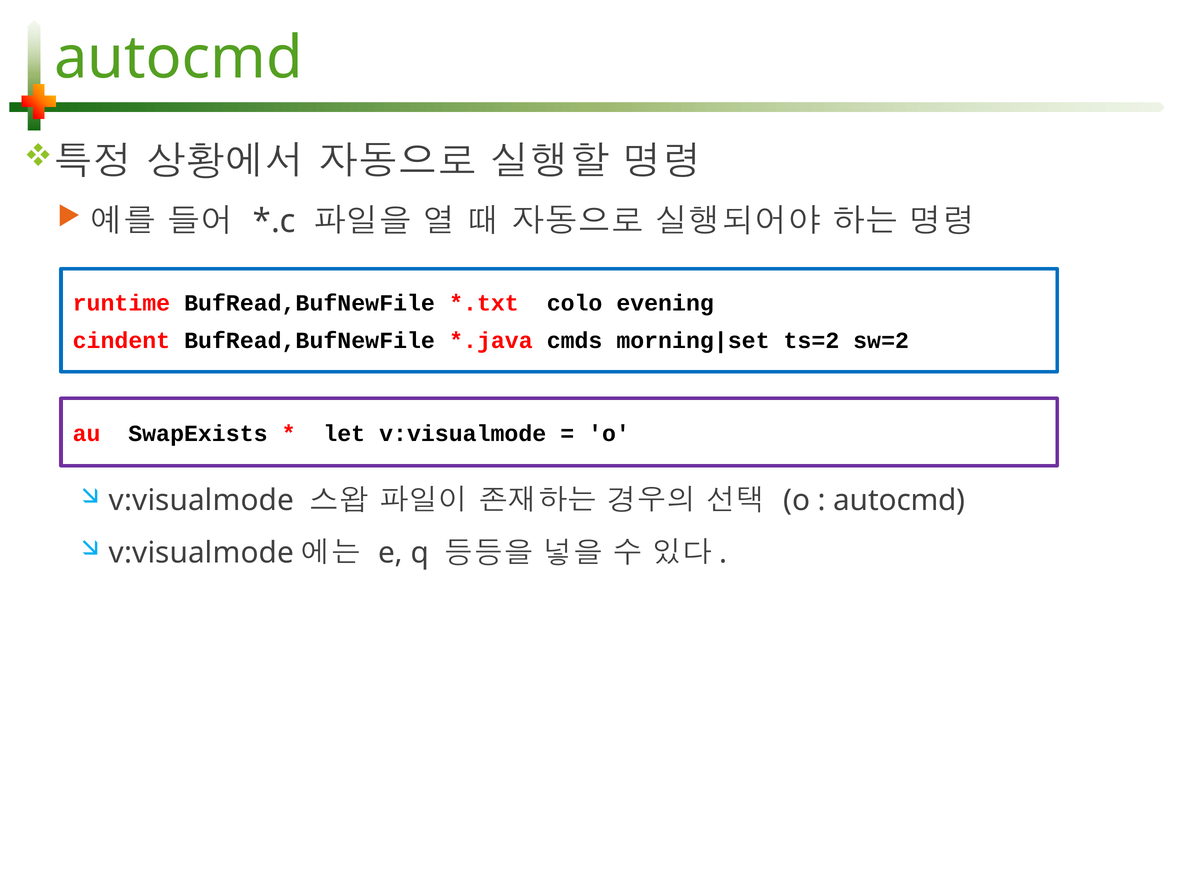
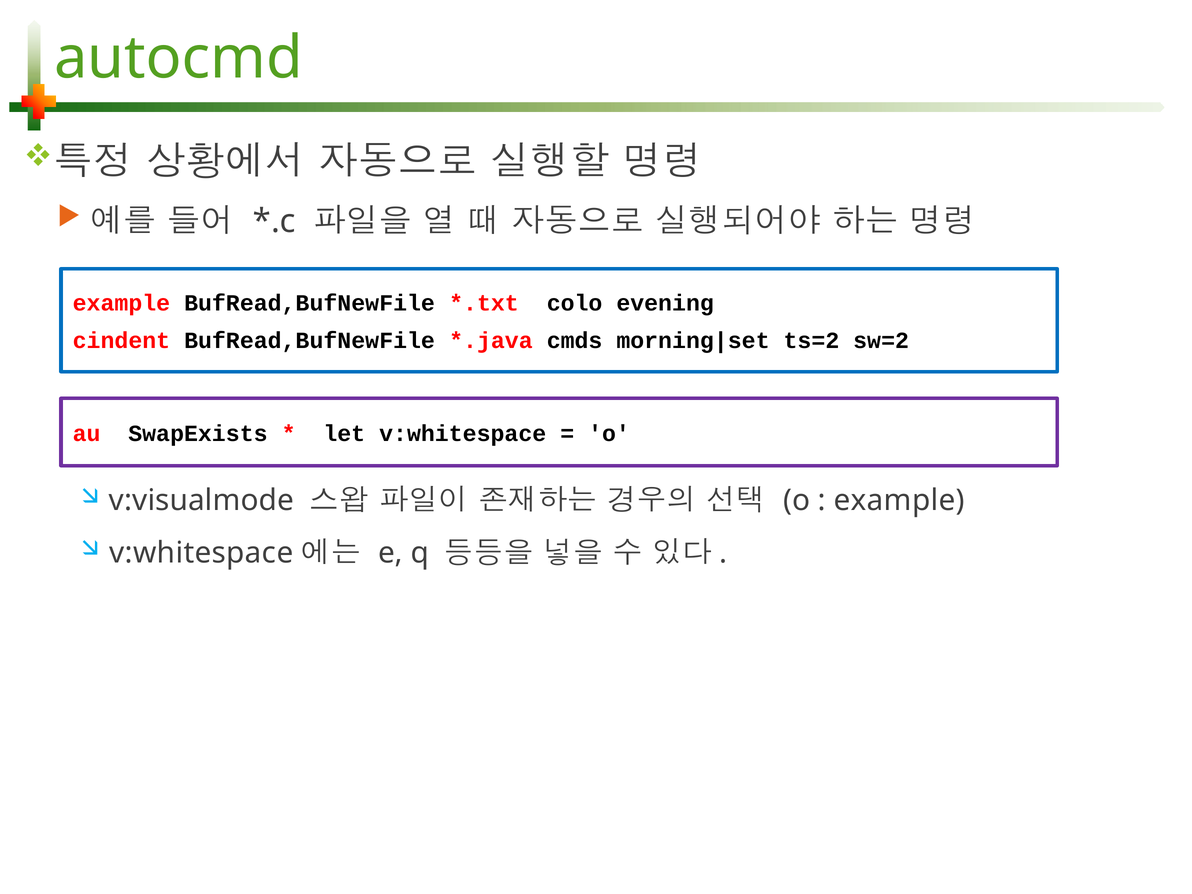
runtime: runtime -> example (121, 303)
let v:visualmode: v:visualmode -> v:whitespace (463, 434)
autocmd: autocmd -> example (899, 501)
v:visualmode: v:visualmode -> v:whitespace (201, 553)
